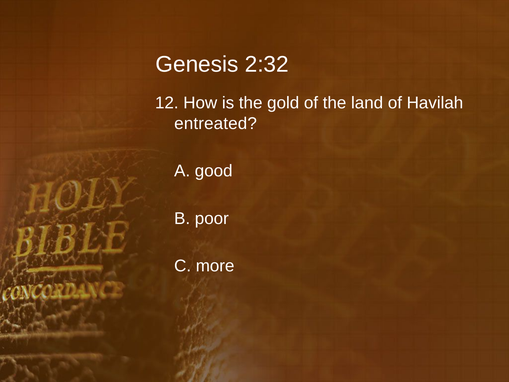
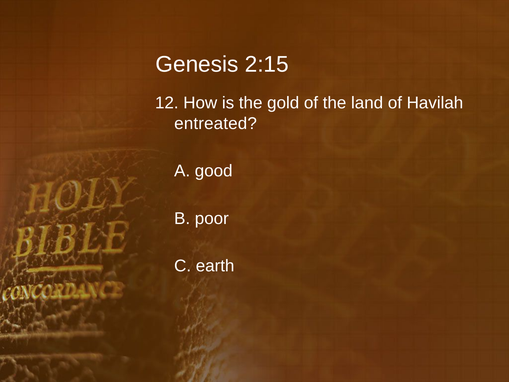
2:32: 2:32 -> 2:15 (267, 64)
more: more -> earth (215, 266)
